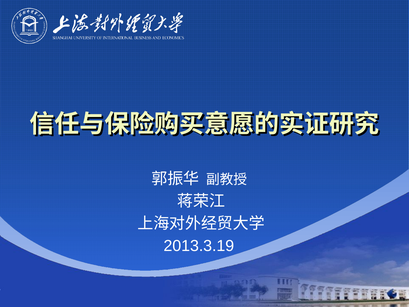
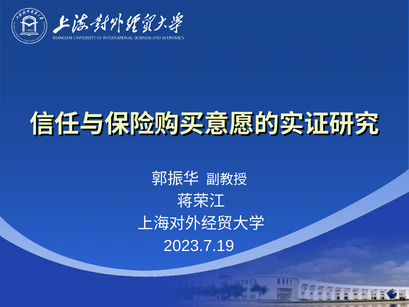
2013.3.19: 2013.3.19 -> 2023.7.19 (199, 246)
